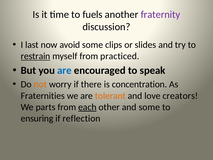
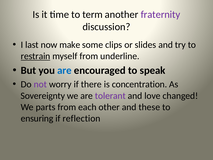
fuels: fuels -> term (93, 14)
avoid: avoid -> make (70, 45)
practiced: practiced -> underline (120, 56)
not colour: orange -> purple (40, 84)
Fraternities: Fraternities -> Sovereignty (43, 96)
tolerant colour: orange -> purple (110, 96)
creators: creators -> changed (180, 96)
each underline: present -> none (87, 107)
and some: some -> these (149, 107)
